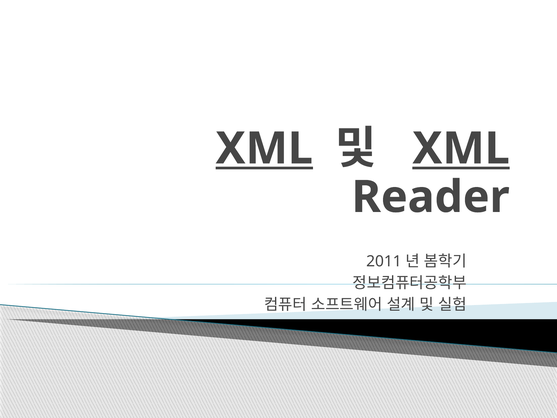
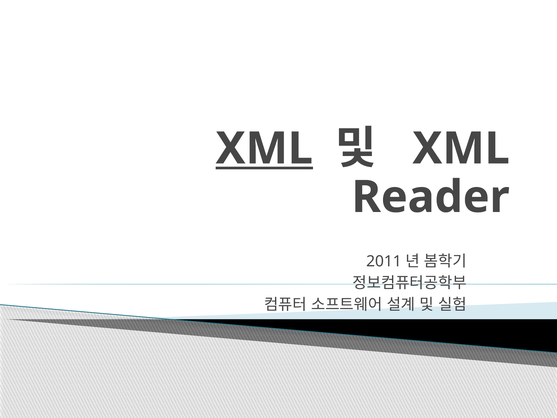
XML underline: present -> none (461, 149)
